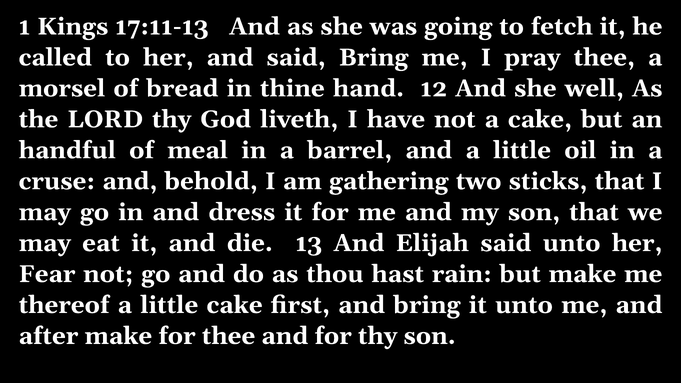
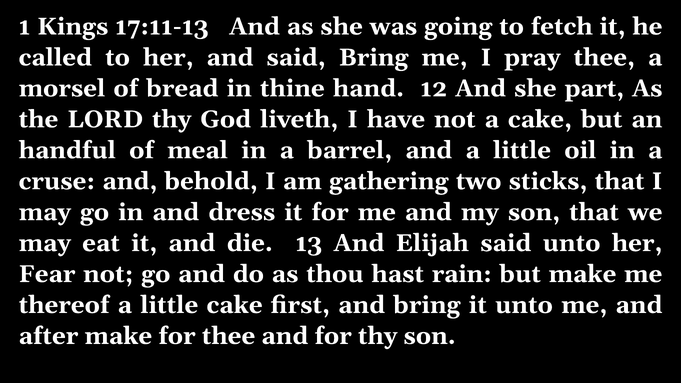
well: well -> part (594, 88)
